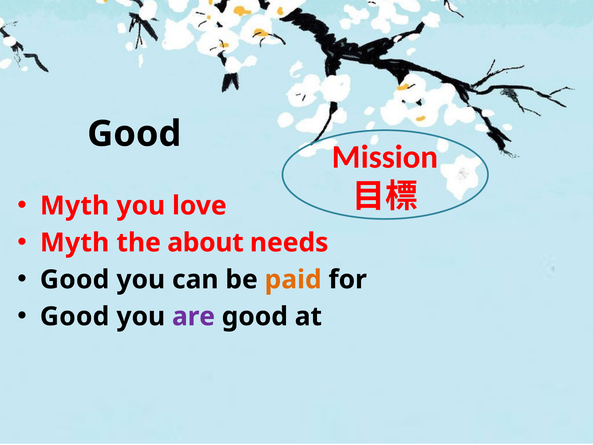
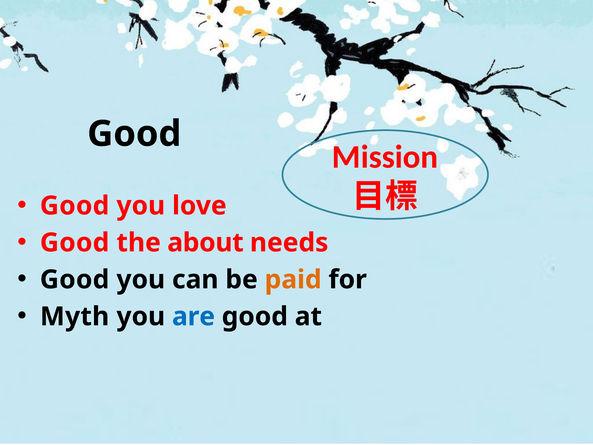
Myth: Myth -> Good (75, 206)
Myth: Myth -> Good (75, 243)
Good: Good -> Myth (75, 316)
are colour: purple -> blue (194, 316)
